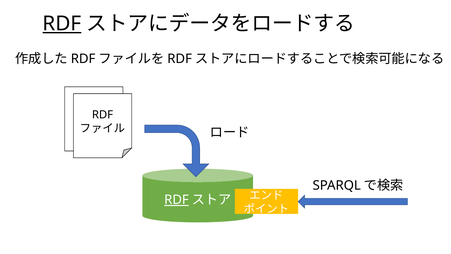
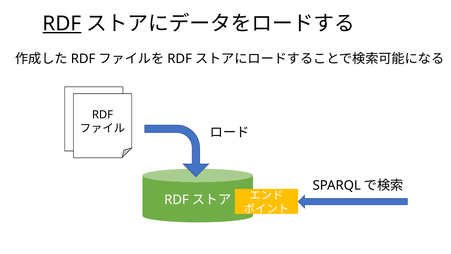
RDF underline: present -> none (176, 200)
